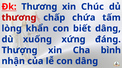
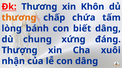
Chúc: Chúc -> Khôn (93, 7)
thương colour: red -> orange (19, 18)
khẩn: khẩn -> bánh (37, 29)
xuống: xuống -> chung (37, 40)
bình: bình -> xuôi (111, 51)
